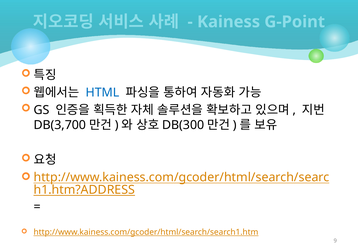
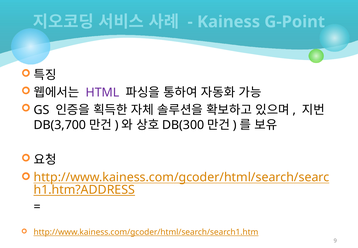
HTML colour: blue -> purple (103, 93)
